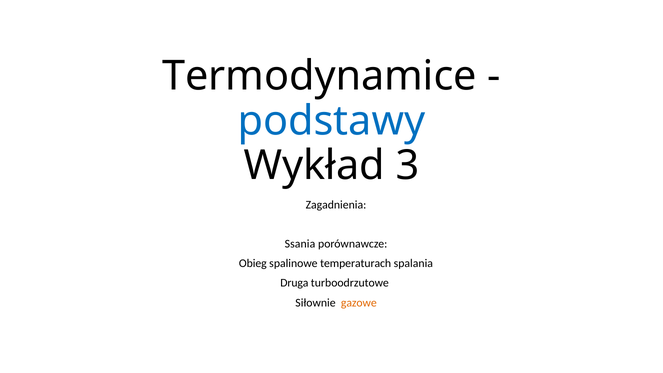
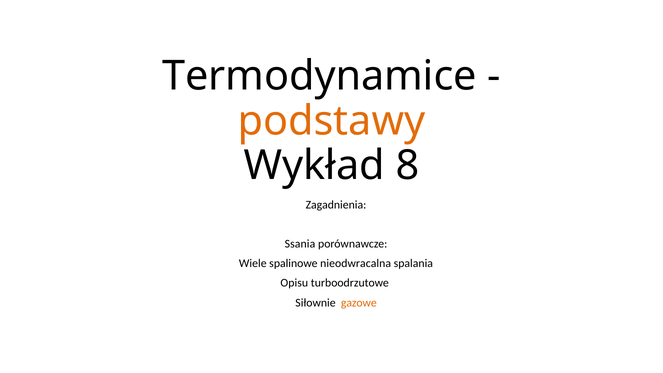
podstawy colour: blue -> orange (331, 121)
3: 3 -> 8 (407, 166)
Obieg: Obieg -> Wiele (253, 263)
temperaturach: temperaturach -> nieodwracalna (356, 263)
Druga: Druga -> Opisu (294, 283)
